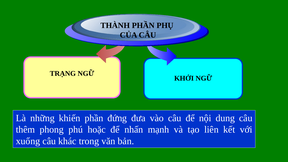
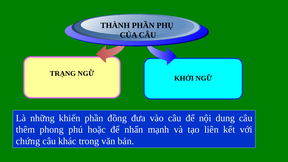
đứng: đứng -> đồng (117, 118)
xuống: xuống -> chứng (28, 141)
